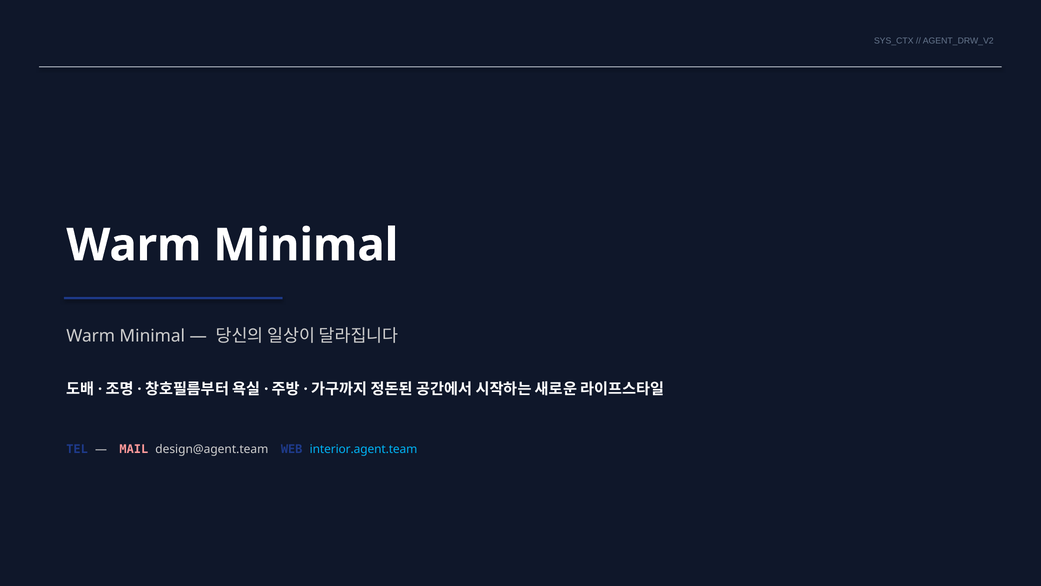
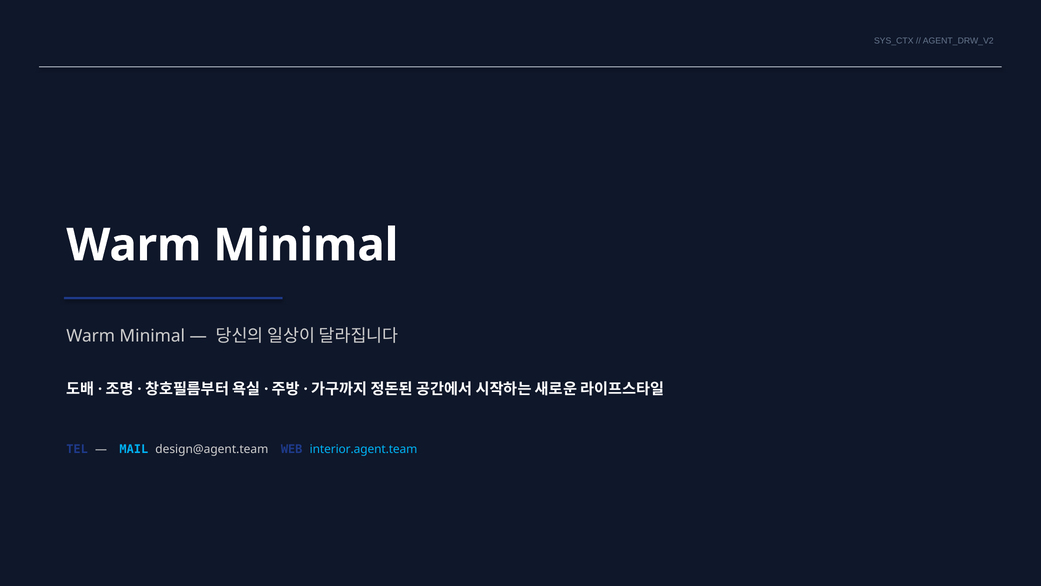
MAIL colour: pink -> light blue (134, 449)
